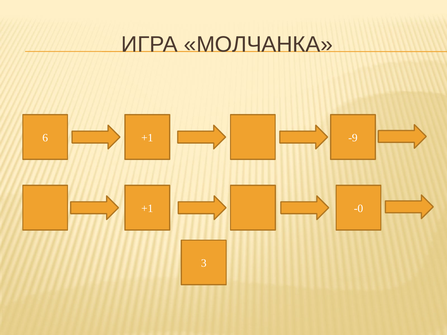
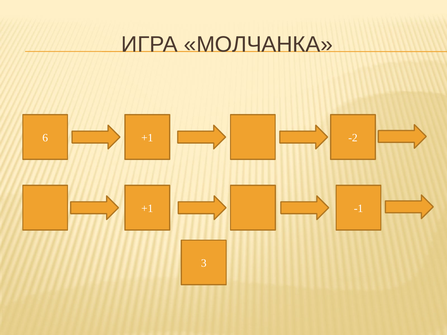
-9: -9 -> -2 (353, 138)
-0: -0 -> -1 (358, 209)
